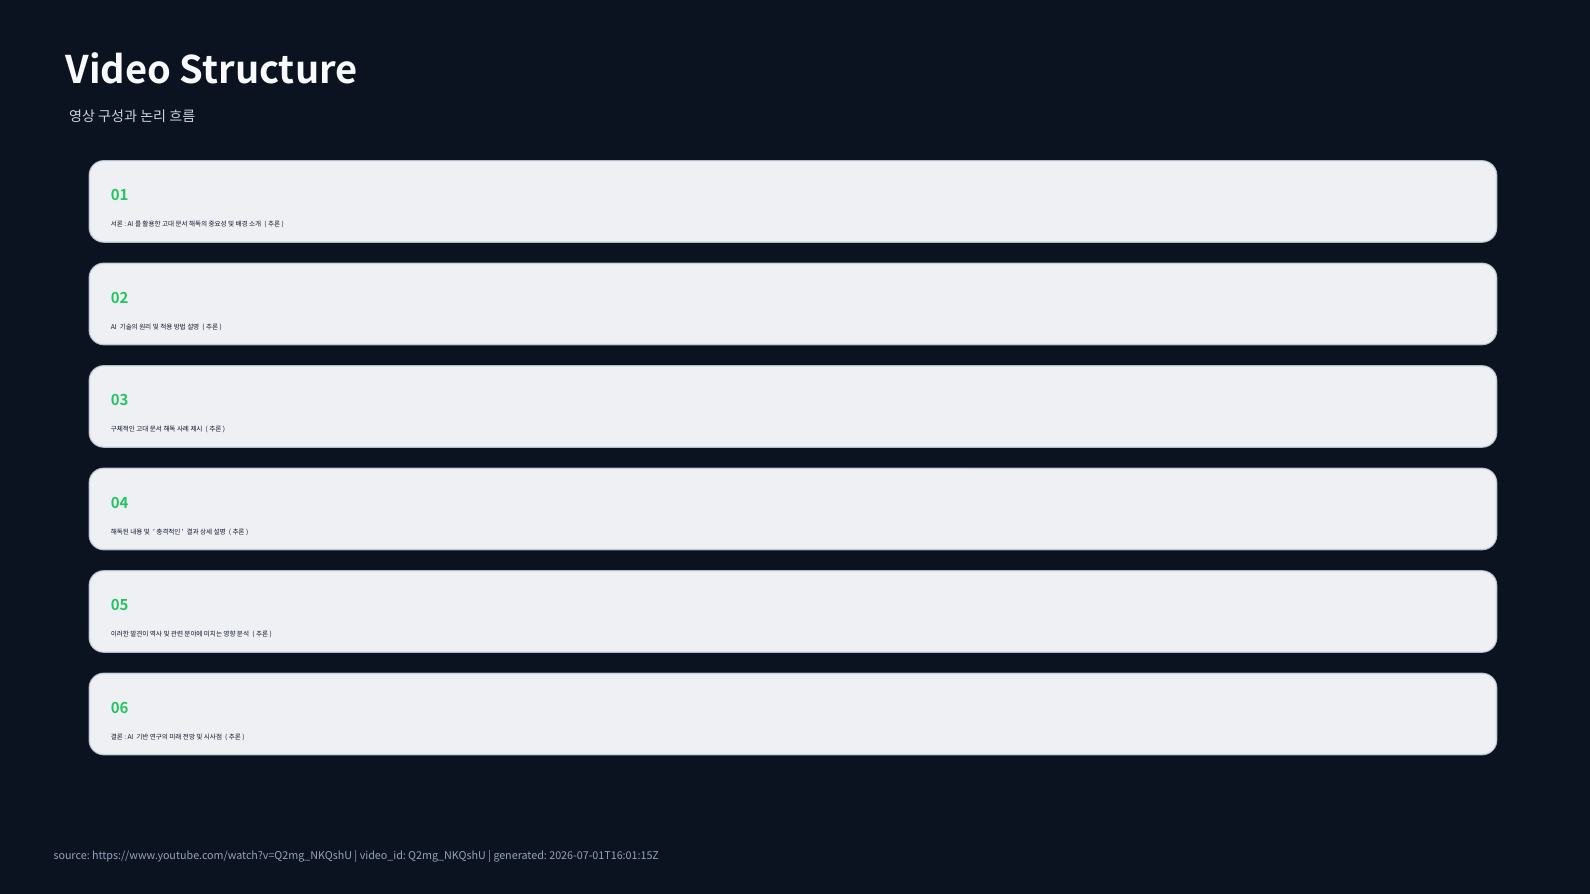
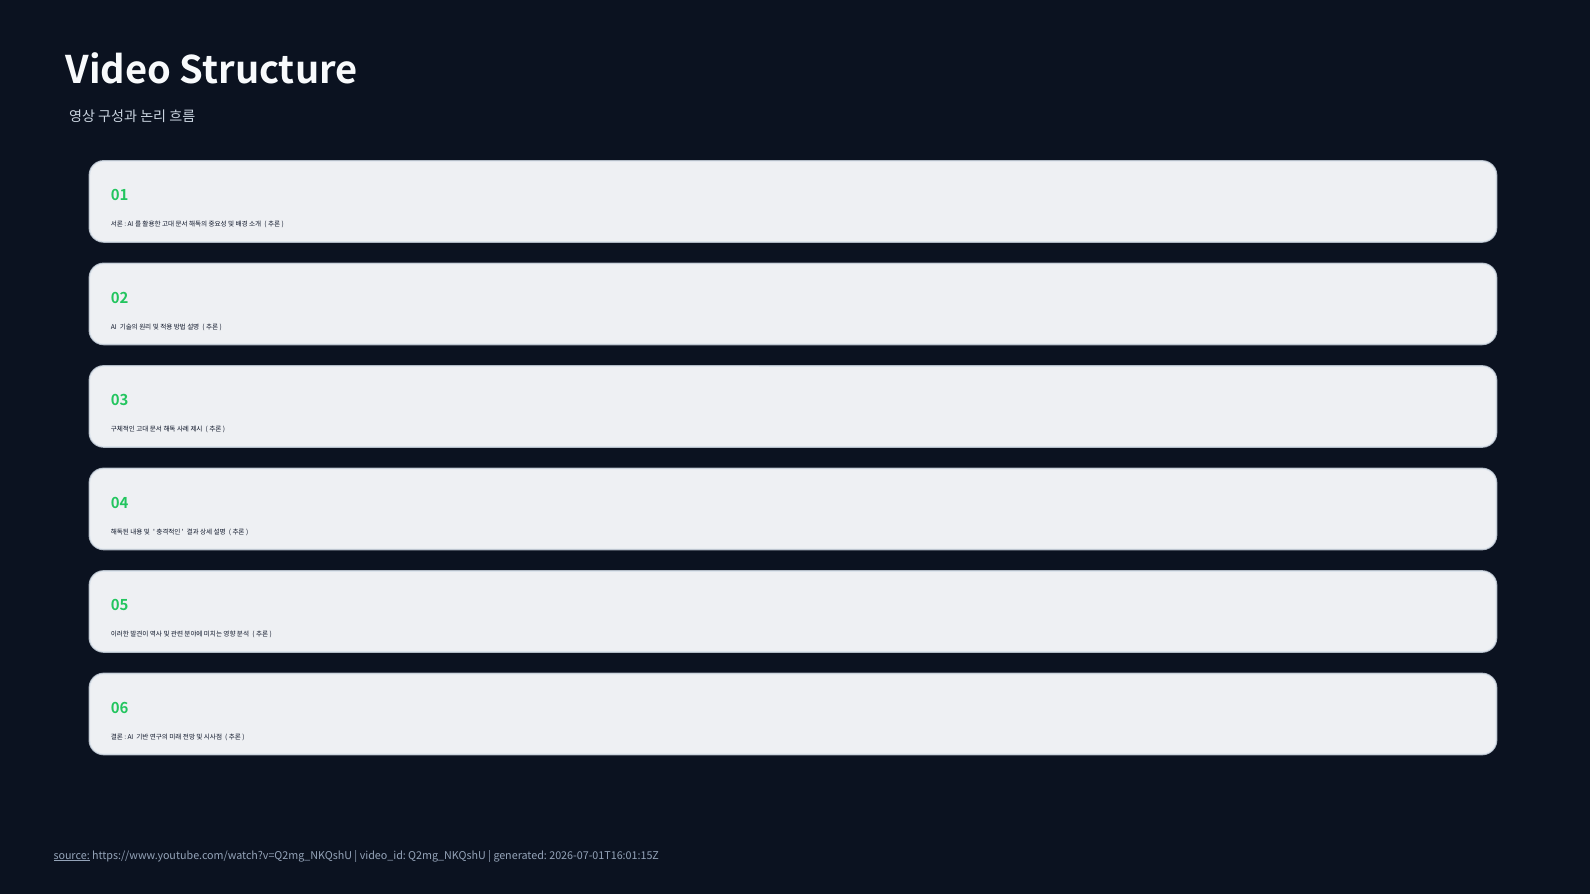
source underline: none -> present (72, 856)
